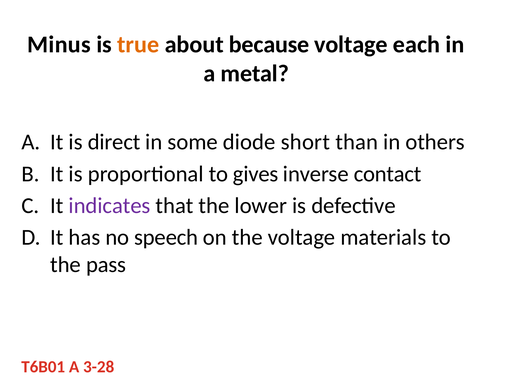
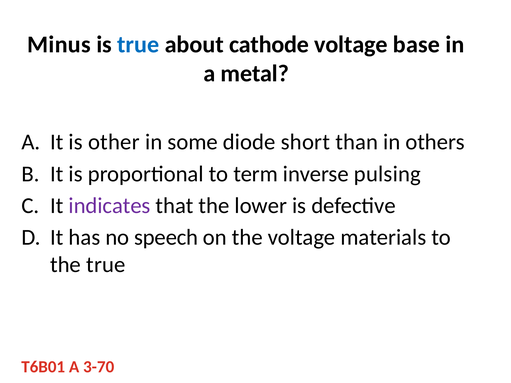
true colour: orange -> blue (138, 45)
because: because -> cathode (269, 45)
each: each -> base (416, 45)
direct: direct -> other (114, 142)
gives: gives -> term (256, 174)
contact: contact -> pulsing (387, 174)
the pass: pass -> true (106, 265)
3-28: 3-28 -> 3-70 (99, 367)
